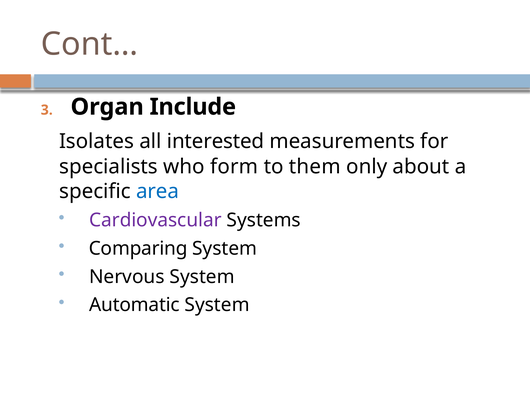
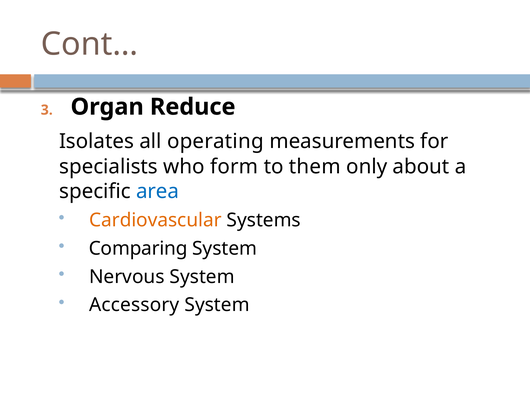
Include: Include -> Reduce (193, 107)
interested: interested -> operating (215, 141)
Cardiovascular colour: purple -> orange (155, 220)
Automatic: Automatic -> Accessory (134, 305)
